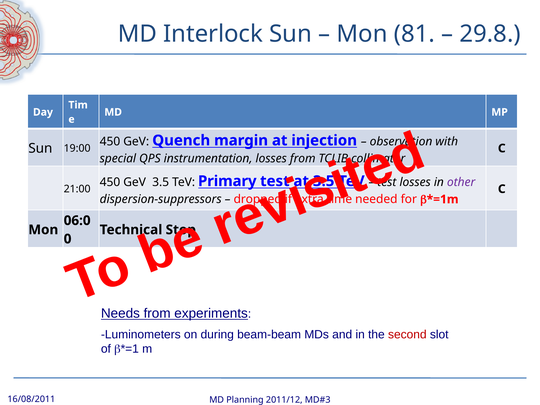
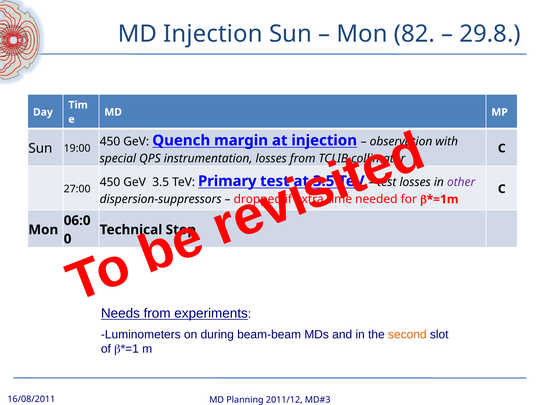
MD Interlock: Interlock -> Injection (213, 34)
81: 81 -> 82 (414, 34)
21:00: 21:00 -> 27:00 (77, 189)
second colour: red -> orange (407, 335)
